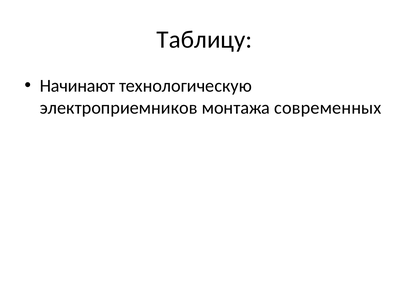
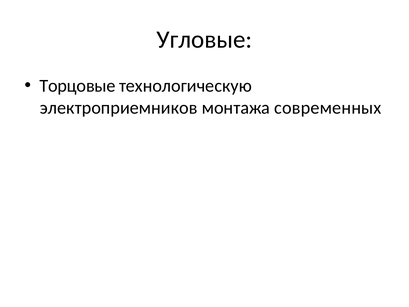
Таблицу: Таблицу -> Угловые (204, 40)
Начинают: Начинают -> Торцовые (78, 86)
